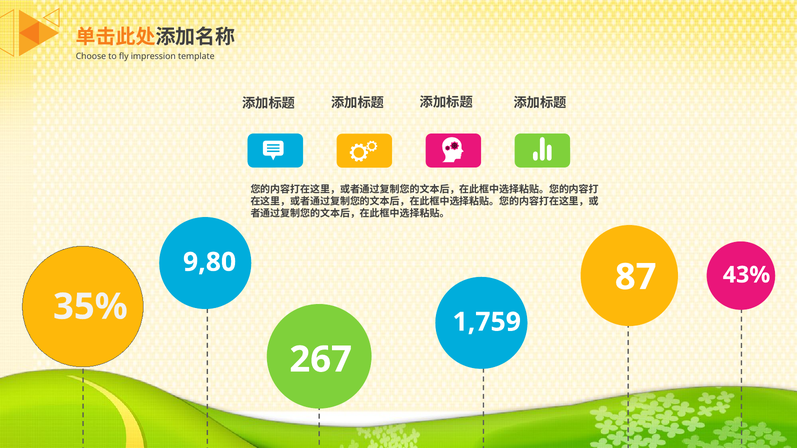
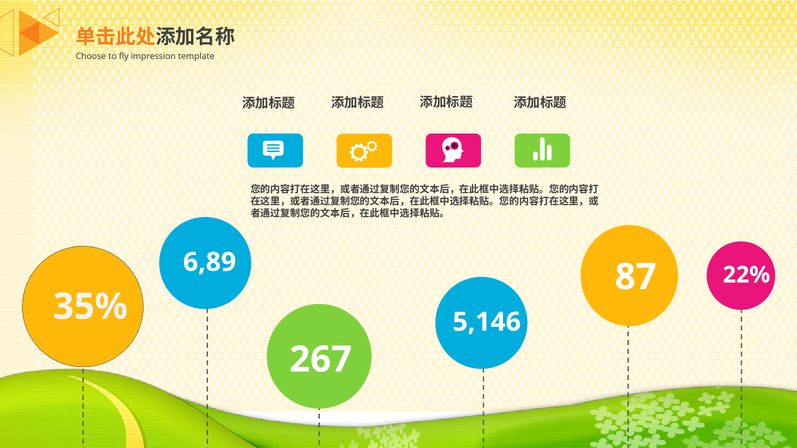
9,80: 9,80 -> 6,89 (210, 262)
43%: 43% -> 22% (747, 275)
1,759: 1,759 -> 5,146 (487, 322)
